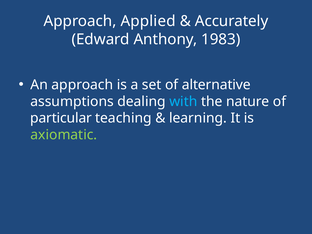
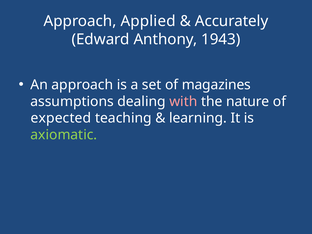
1983: 1983 -> 1943 (221, 39)
alternative: alternative -> magazines (216, 85)
with colour: light blue -> pink (183, 102)
particular: particular -> expected (61, 118)
